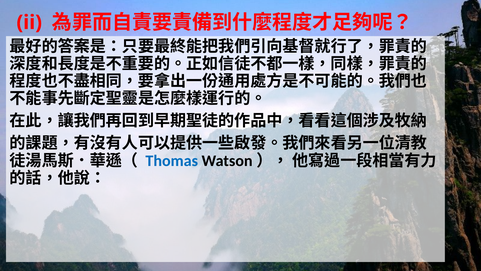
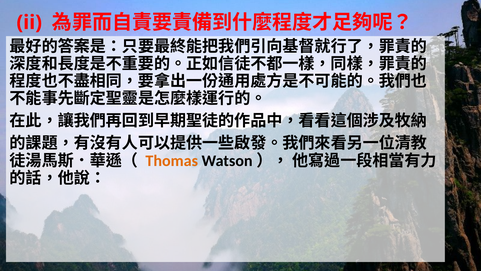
Thomas colour: blue -> orange (172, 160)
